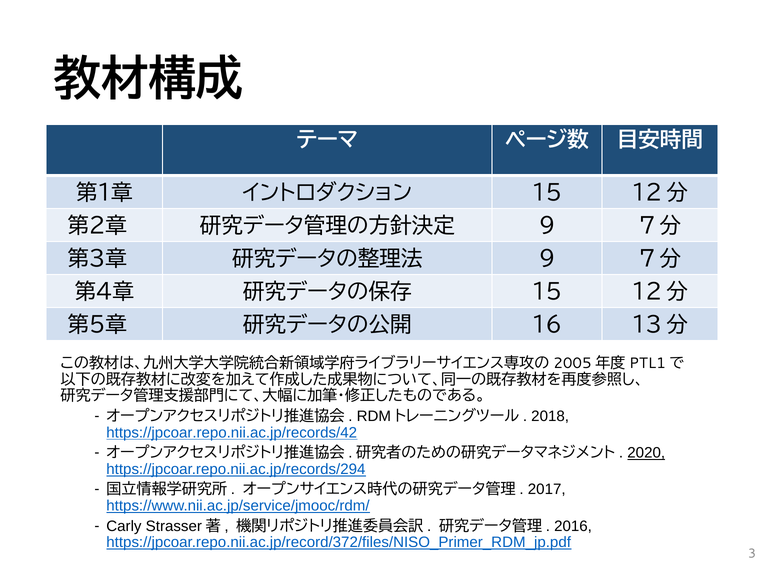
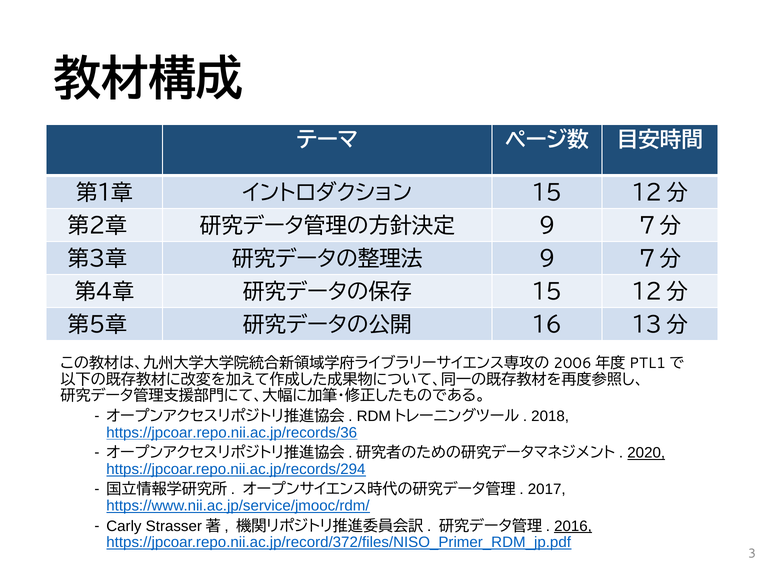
2005: 2005 -> 2006 (572, 364)
https://jpcoar.repo.nii.ac.jp/records/42: https://jpcoar.repo.nii.ac.jp/records/42 -> https://jpcoar.repo.nii.ac.jp/records/36 (232, 433)
2016 underline: none -> present (573, 526)
